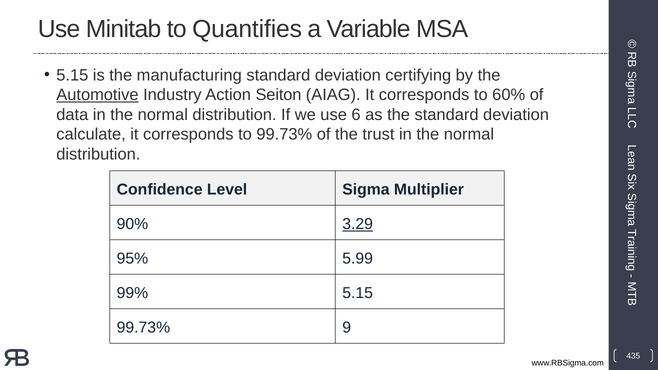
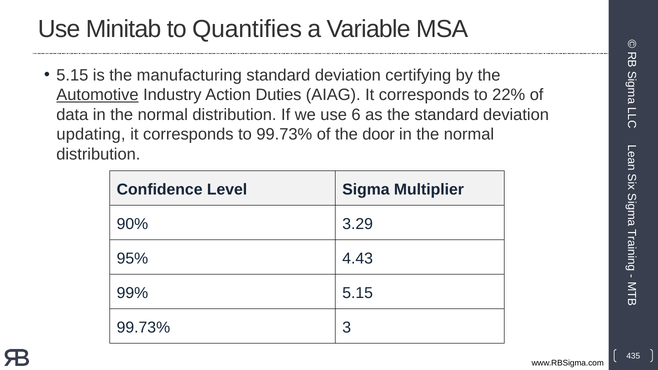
Seiton: Seiton -> Duties (279, 95)
60%: 60% -> 22% (509, 95)
calculate: calculate -> updating (91, 134)
trust: trust -> door (379, 134)
3.29 underline: present -> none (358, 224)
5.99: 5.99 -> 4.43 (358, 259)
9: 9 -> 3 (347, 328)
